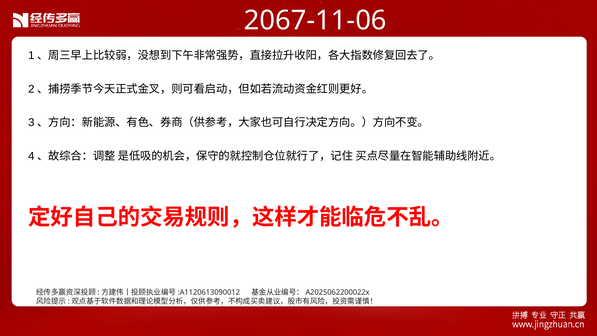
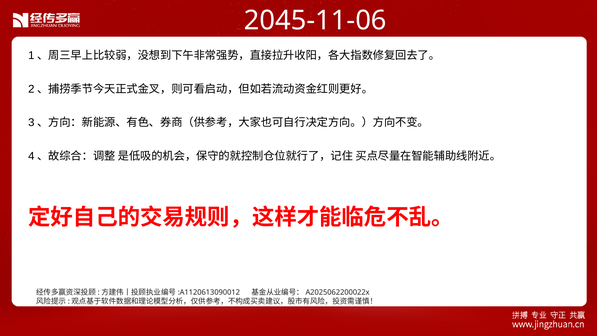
2067-11-06: 2067-11-06 -> 2045-11-06 (315, 21)
